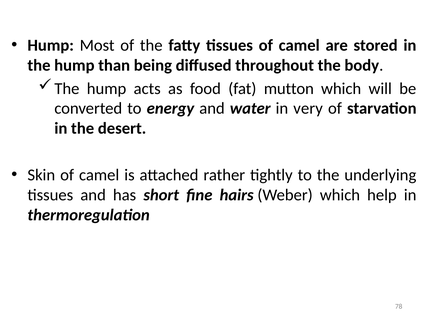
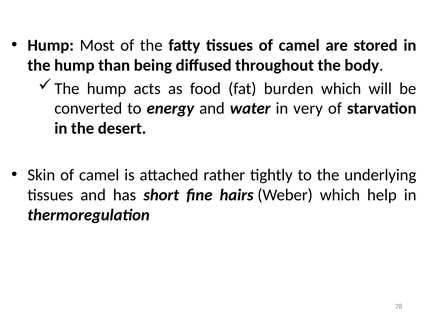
mutton: mutton -> burden (289, 89)
